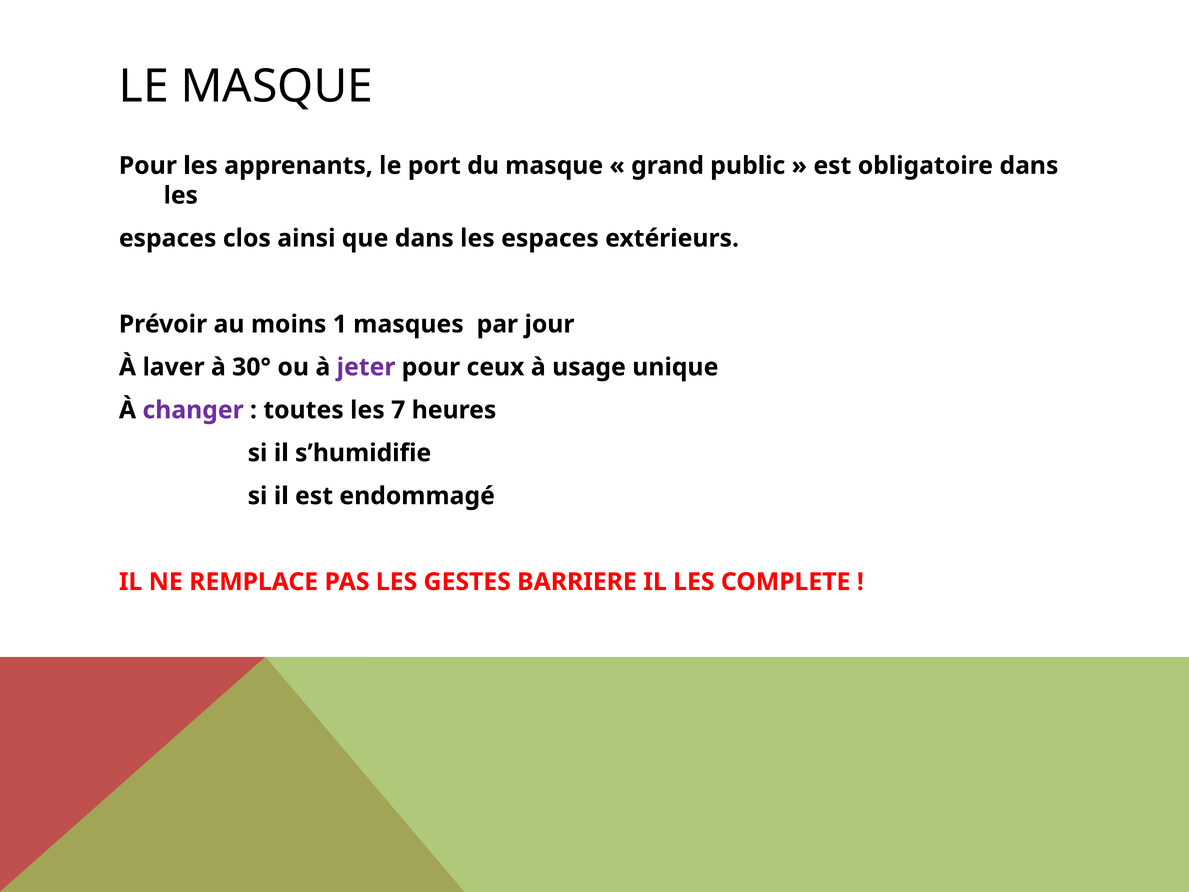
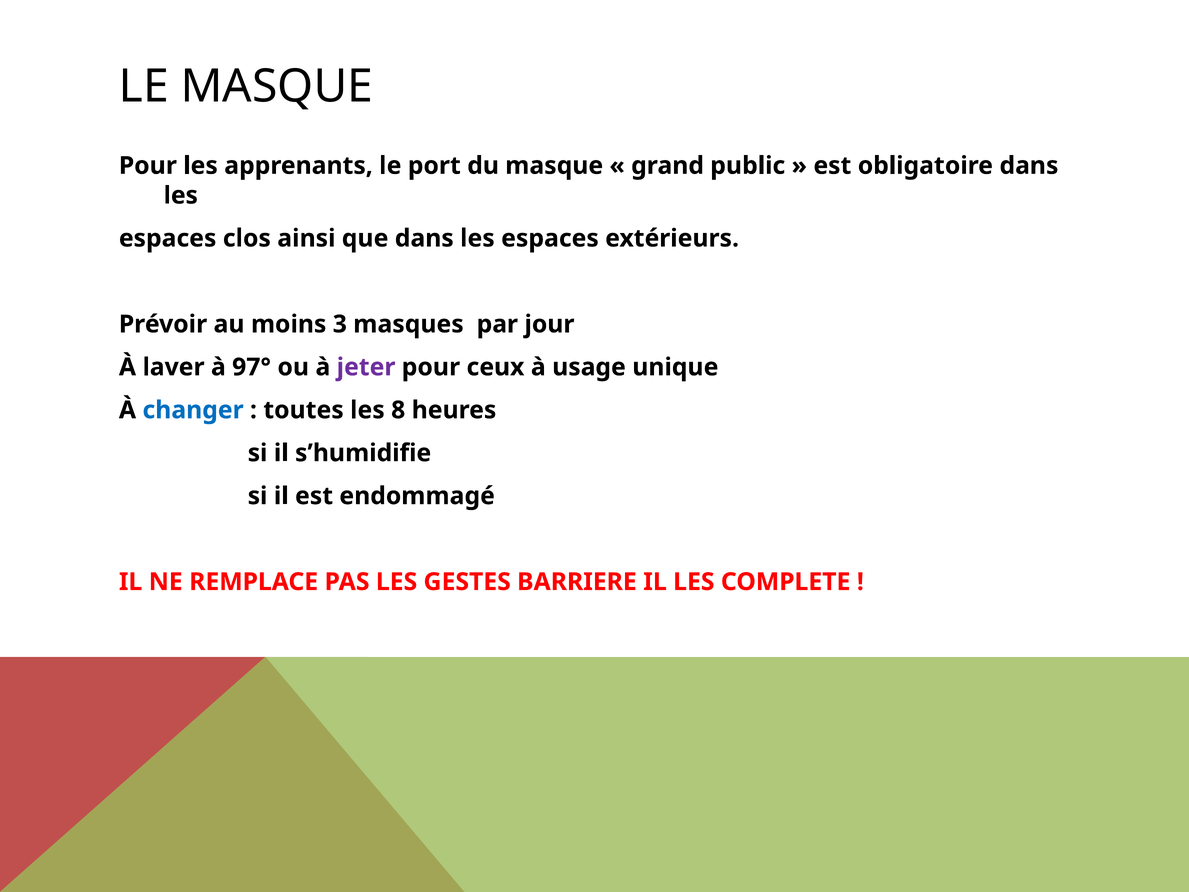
1: 1 -> 3 (340, 324)
30°: 30° -> 97° (252, 367)
changer colour: purple -> blue (193, 410)
7: 7 -> 8 (398, 410)
